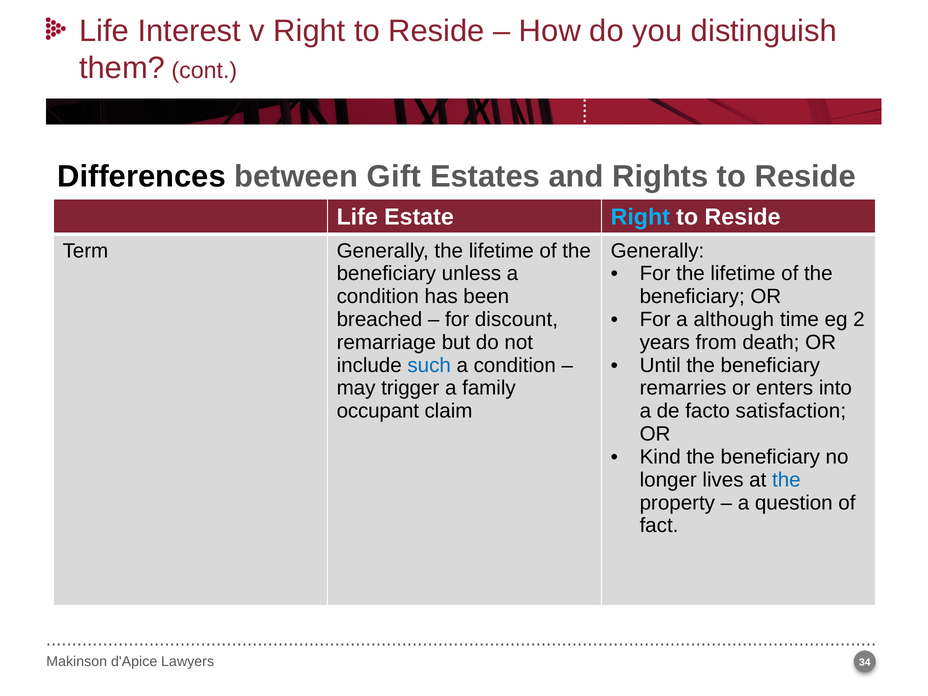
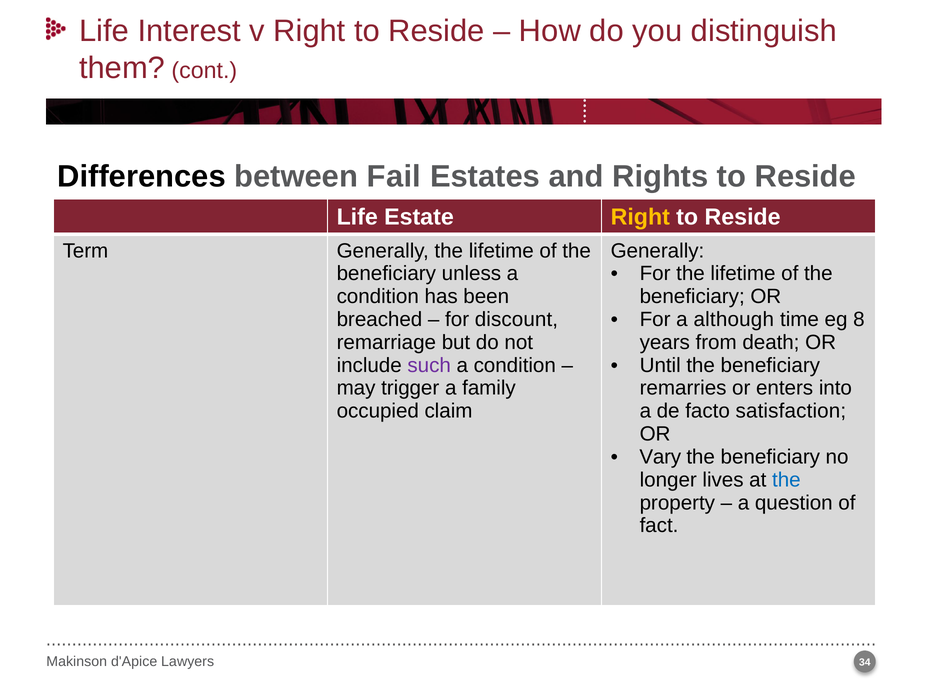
Gift: Gift -> Fail (394, 176)
Right colour: light blue -> yellow (640, 217)
2: 2 -> 8 (859, 319)
such colour: blue -> purple (429, 365)
occupant: occupant -> occupied (378, 411)
Kind: Kind -> Vary (660, 457)
